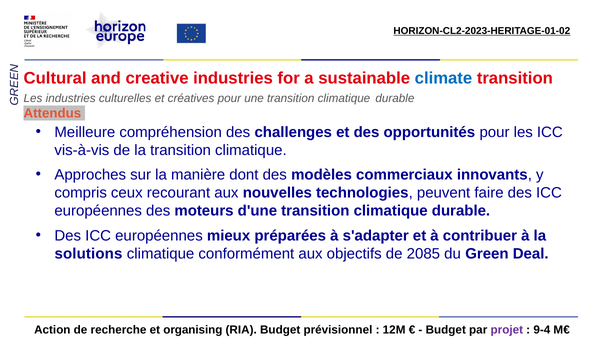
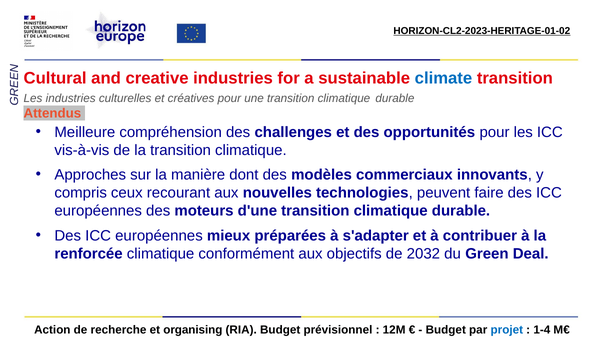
solutions: solutions -> renforcée (89, 253)
2085: 2085 -> 2032 (423, 253)
projet colour: purple -> blue (507, 329)
9-4: 9-4 -> 1-4 (542, 329)
